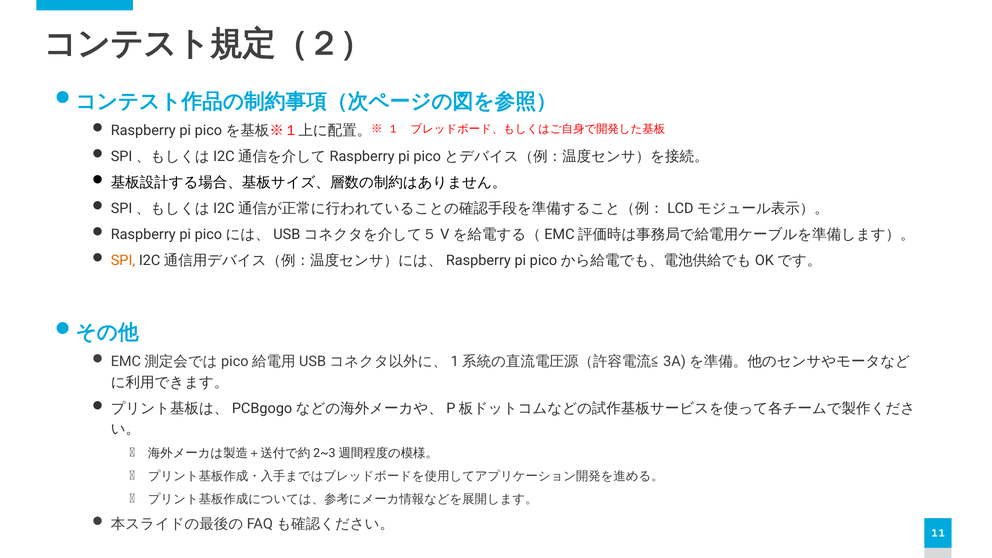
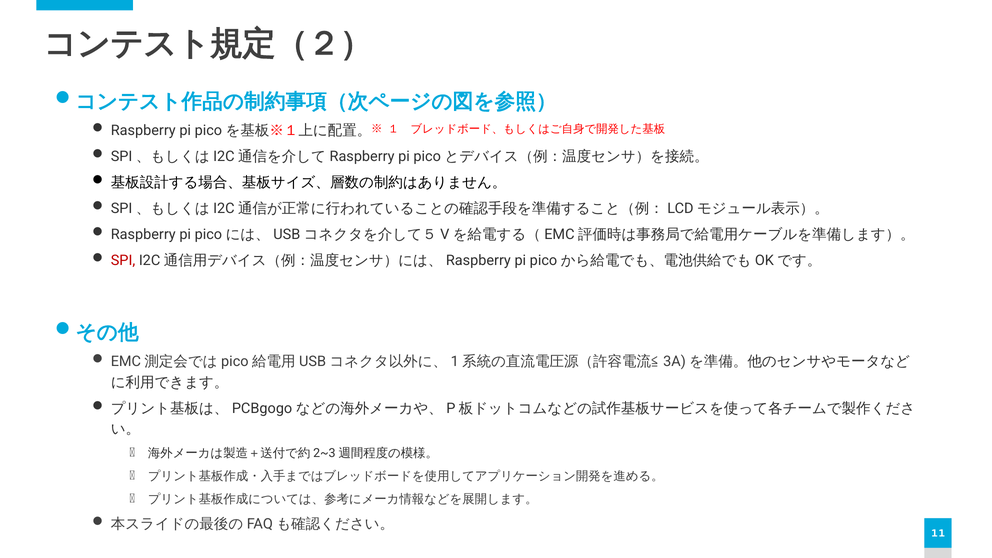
SPI colour: orange -> red (123, 260)
